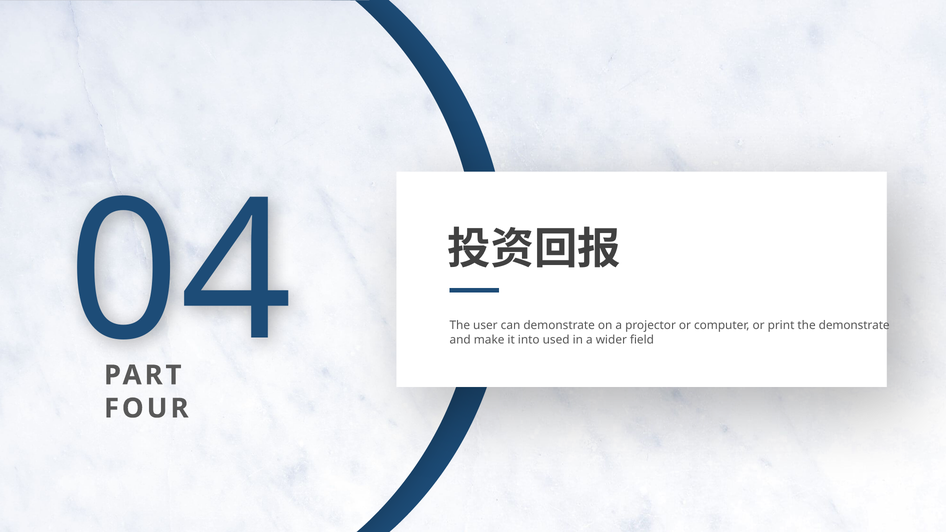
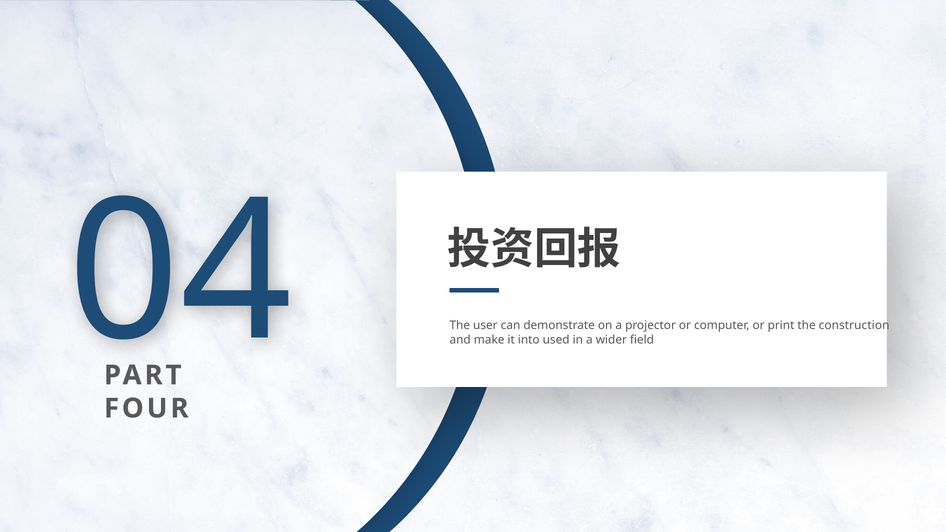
the demonstrate: demonstrate -> construction (854, 326)
